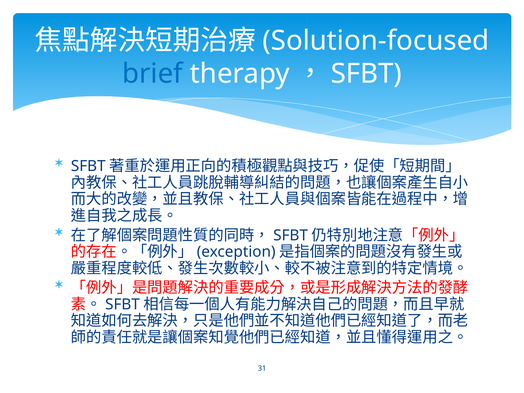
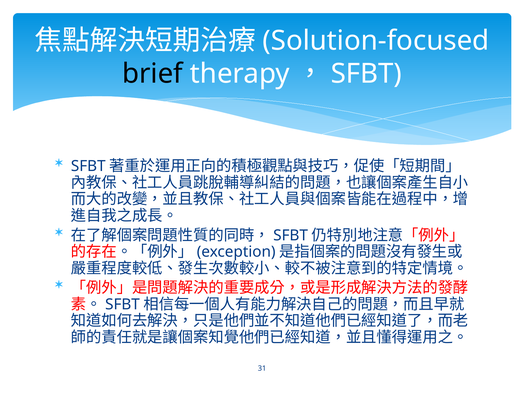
brief colour: blue -> black (152, 74)
